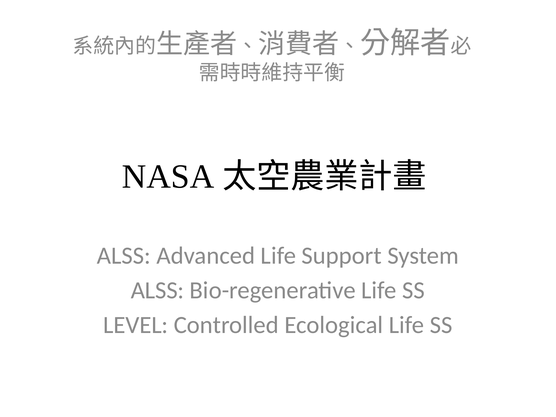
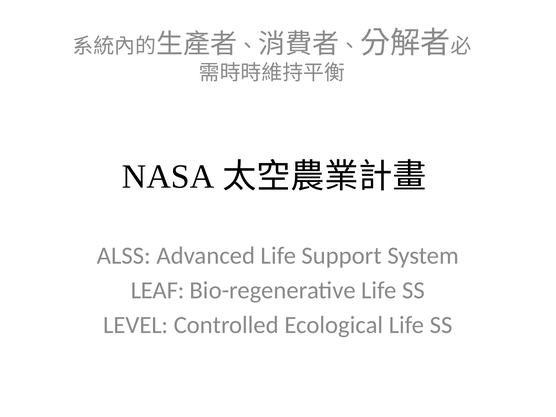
ALSS: ALSS -> LEAF (158, 290)
